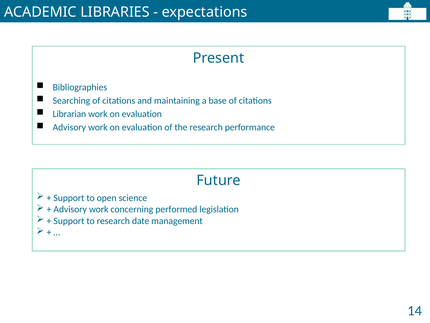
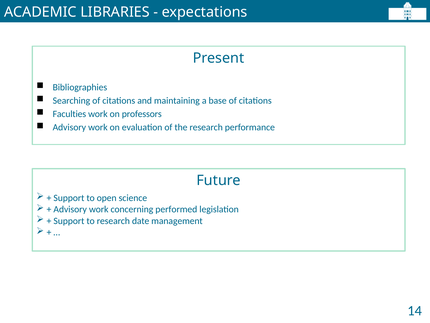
Librarian: Librarian -> Faculties (69, 114)
evaluation: evaluation -> professors (142, 114)
